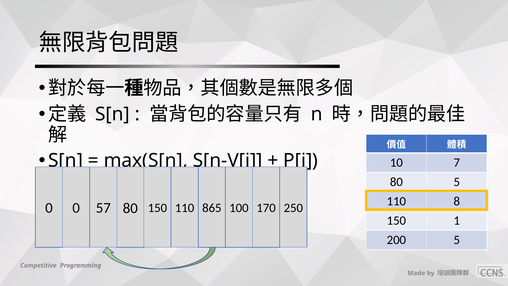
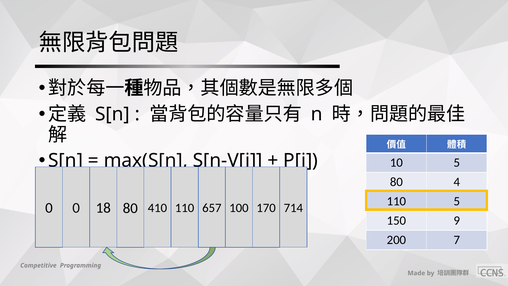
10 7: 7 -> 5 (457, 163)
80 5: 5 -> 4 (457, 182)
110 8: 8 -> 5 (457, 201)
57: 57 -> 18 (103, 208)
80 150: 150 -> 410 (157, 208)
865: 865 -> 657 (212, 208)
250: 250 -> 714 (293, 208)
1: 1 -> 9 (457, 221)
200 5: 5 -> 7 (457, 240)
